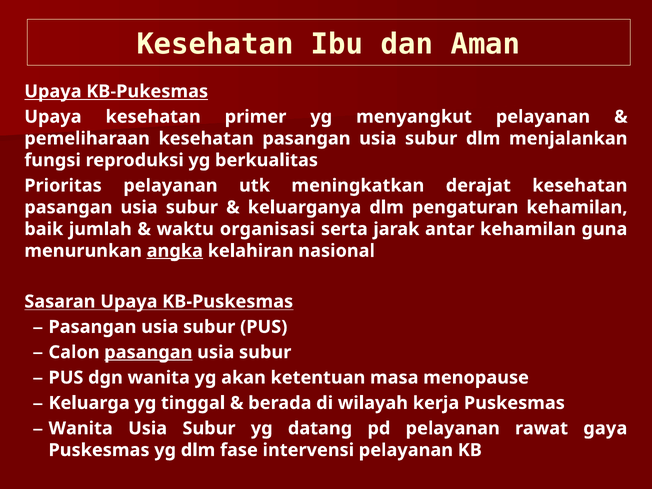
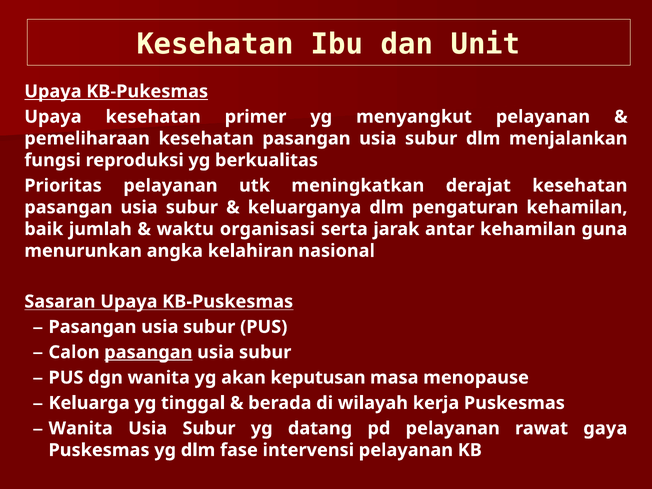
Aman: Aman -> Unit (485, 44)
angka underline: present -> none (175, 251)
ketentuan: ketentuan -> keputusan (318, 378)
